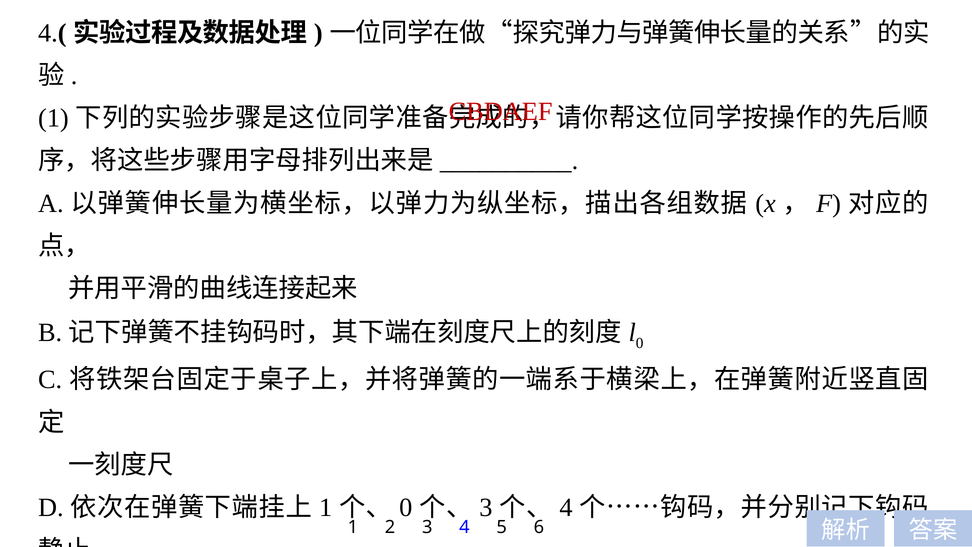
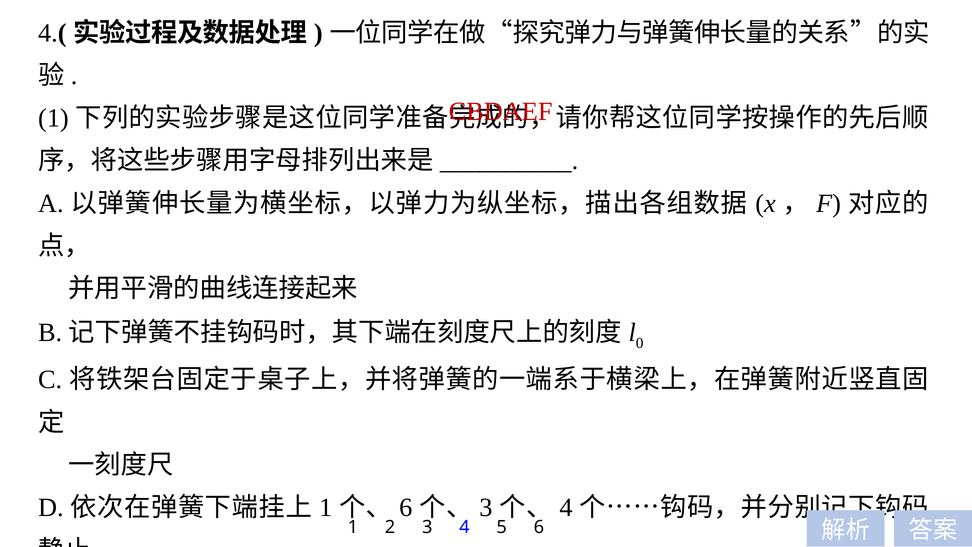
0: 0 -> 6 (406, 508)
